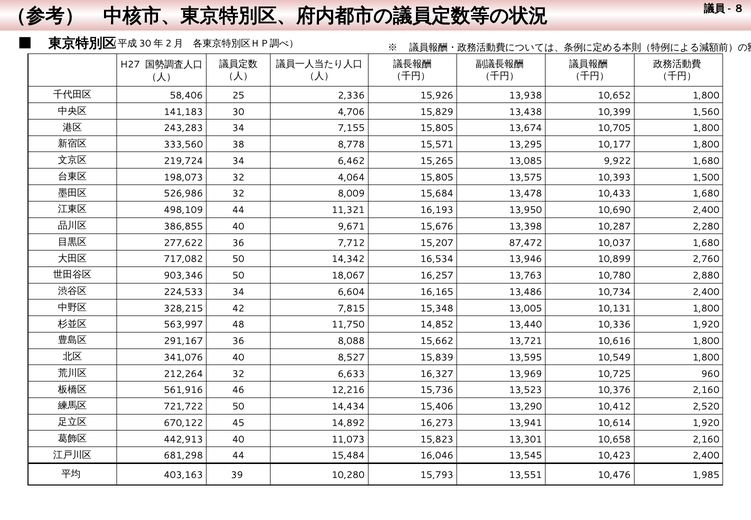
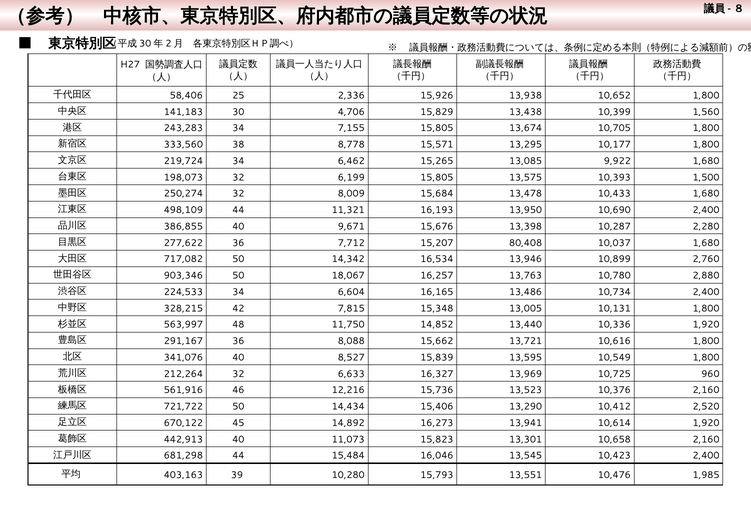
4,064: 4,064 -> 6,199 (351, 177)
526,986: 526,986 -> 250,274 (183, 194)
87,472: 87,472 -> 80,408 (526, 243)
